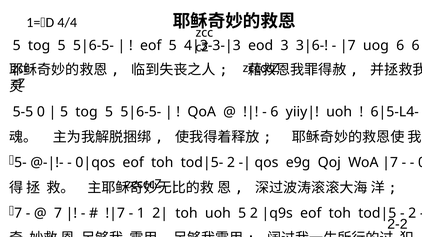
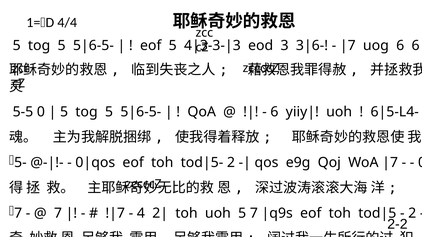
1: 1 -> 4 (141, 213)
5 2: 2 -> 7 (254, 213)
